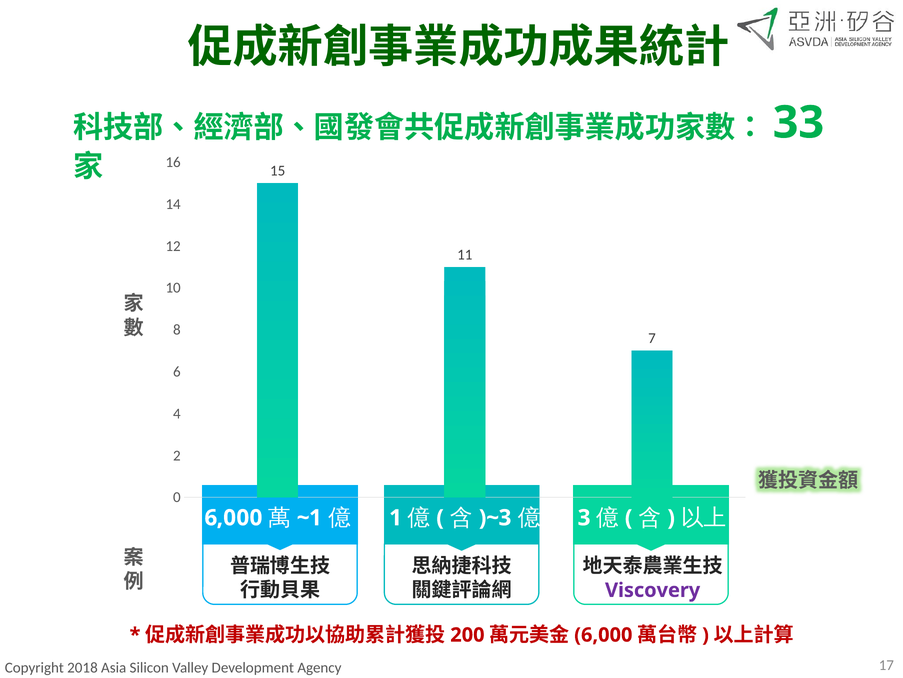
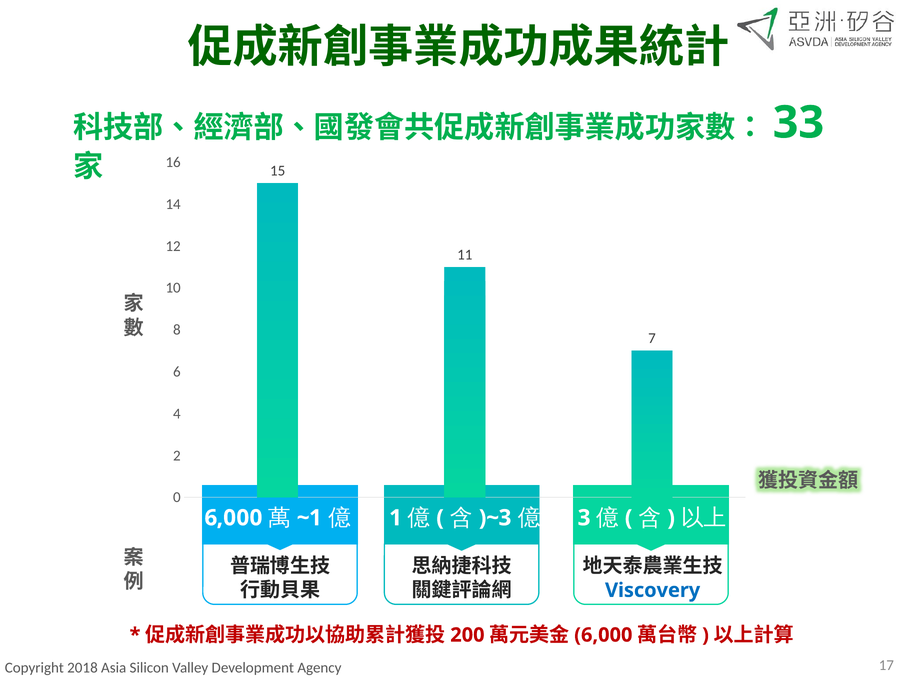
Viscovery colour: purple -> blue (653, 590)
